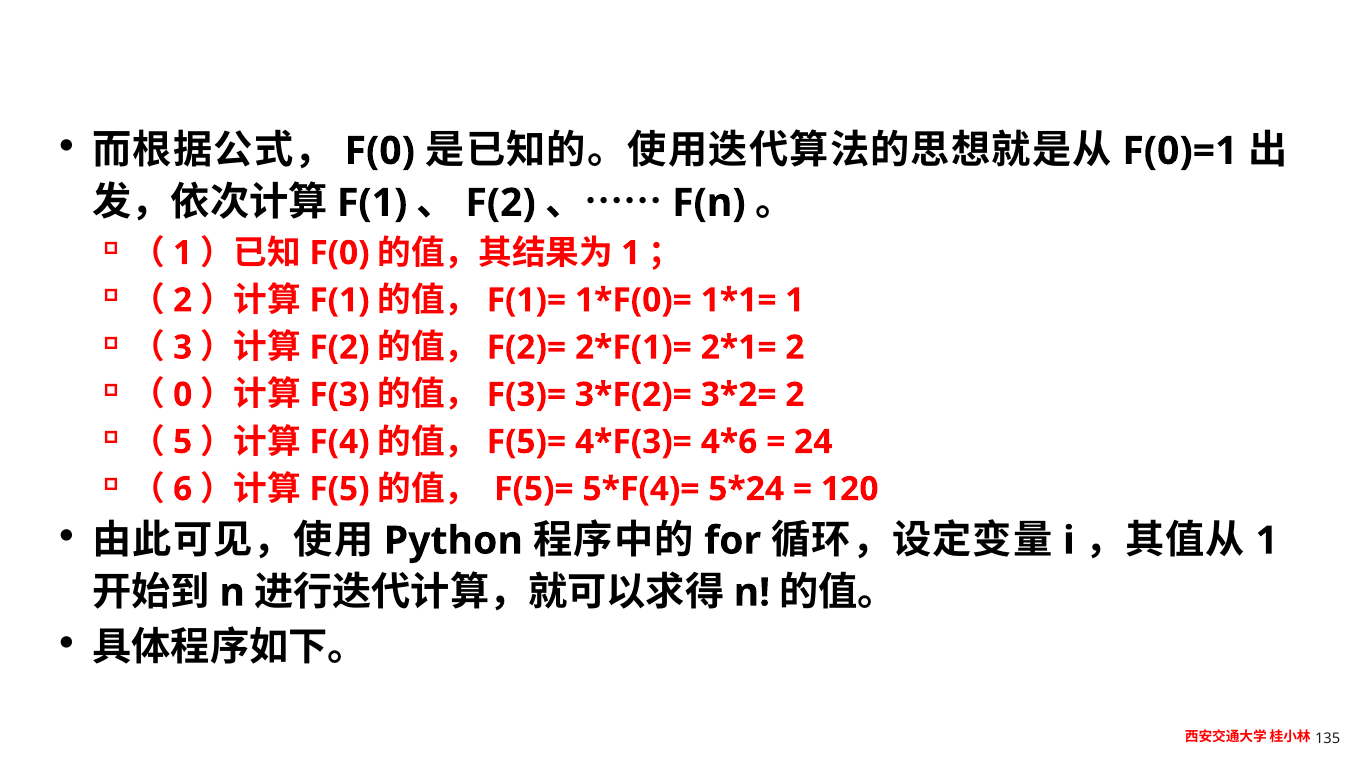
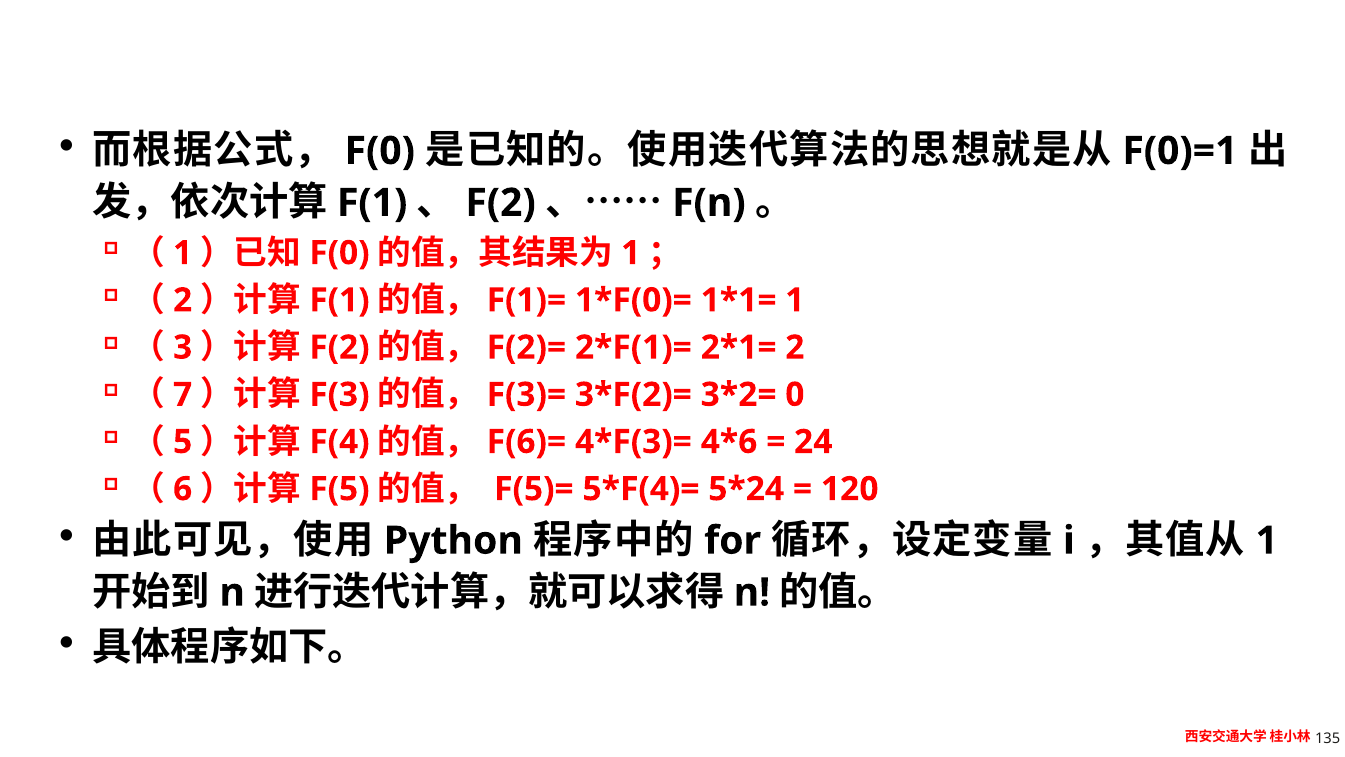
0: 0 -> 7 (183, 394)
2: 2 -> 0 (795, 394)
F(5)=: F(5)= -> F(6)= (526, 442)
